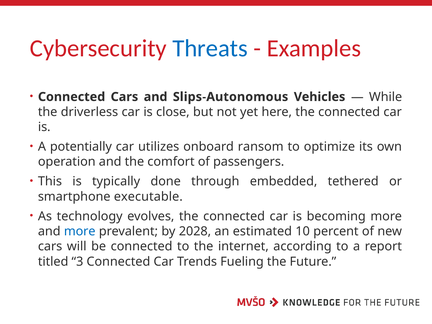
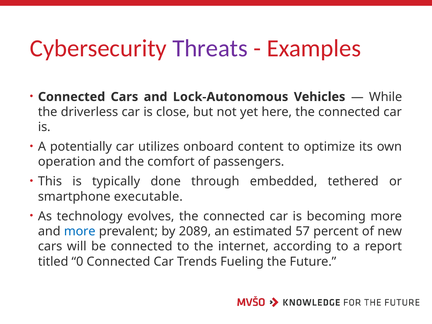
Threats colour: blue -> purple (210, 48)
Slips-Autonomous: Slips-Autonomous -> Lock-Autonomous (231, 97)
ransom: ransom -> content (261, 147)
2028: 2028 -> 2089 (195, 231)
10: 10 -> 57 (303, 231)
3: 3 -> 0 (77, 262)
